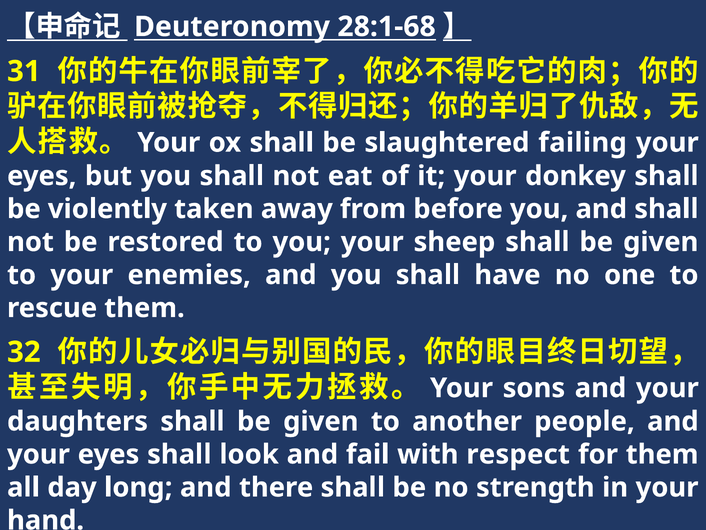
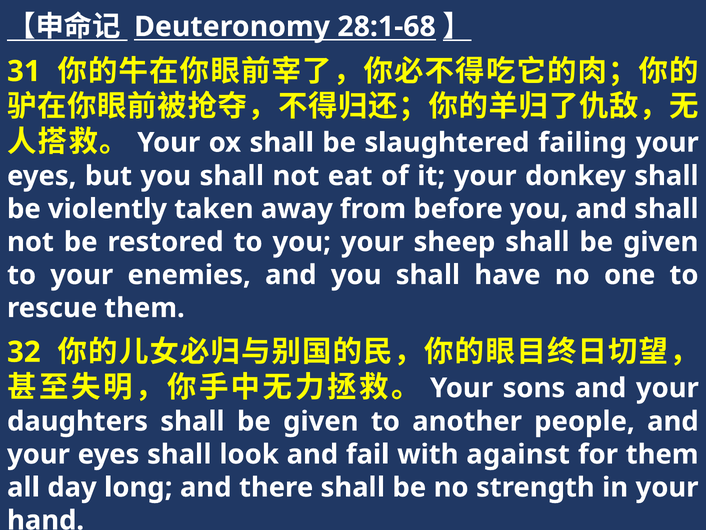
respect: respect -> against (518, 454)
